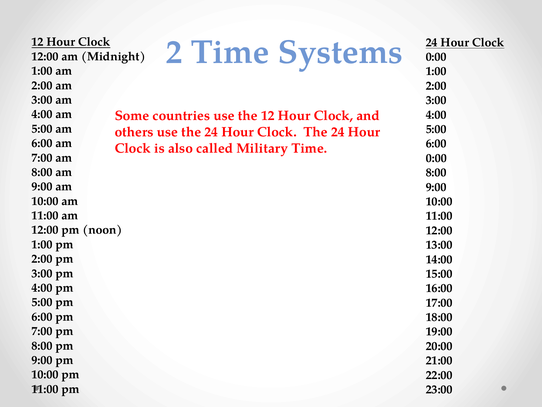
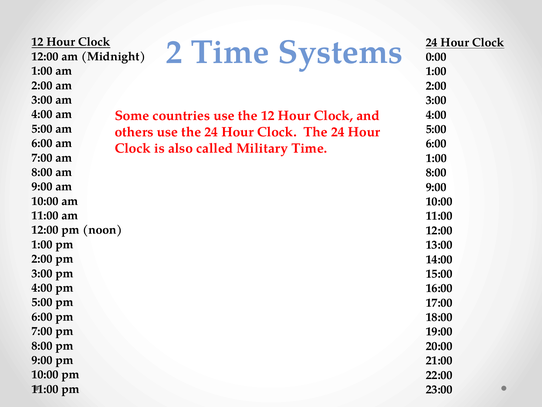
0:00: 0:00 -> 1:00 (436, 158)
